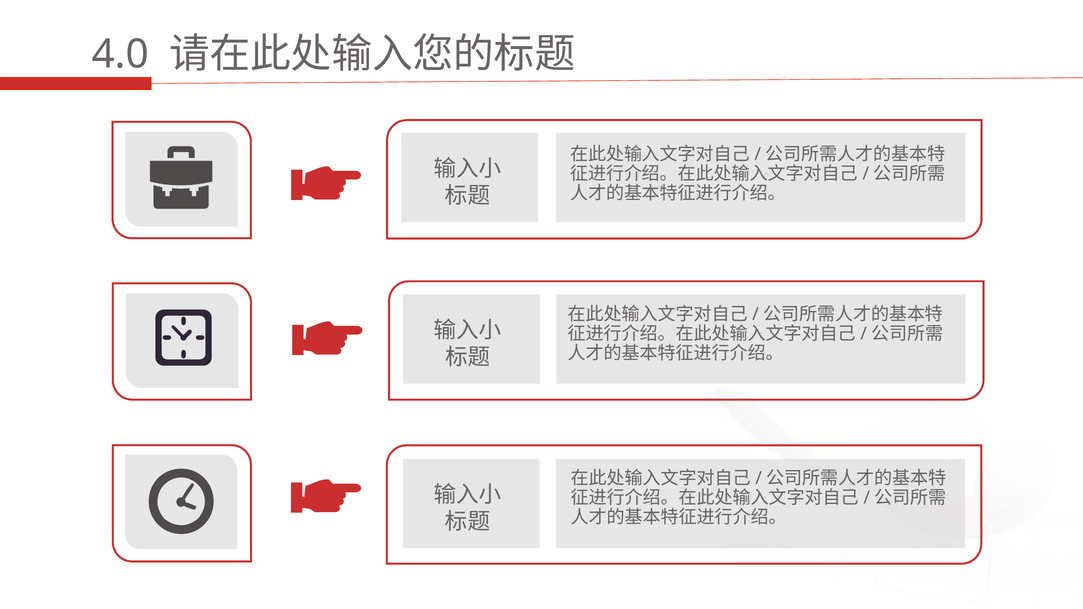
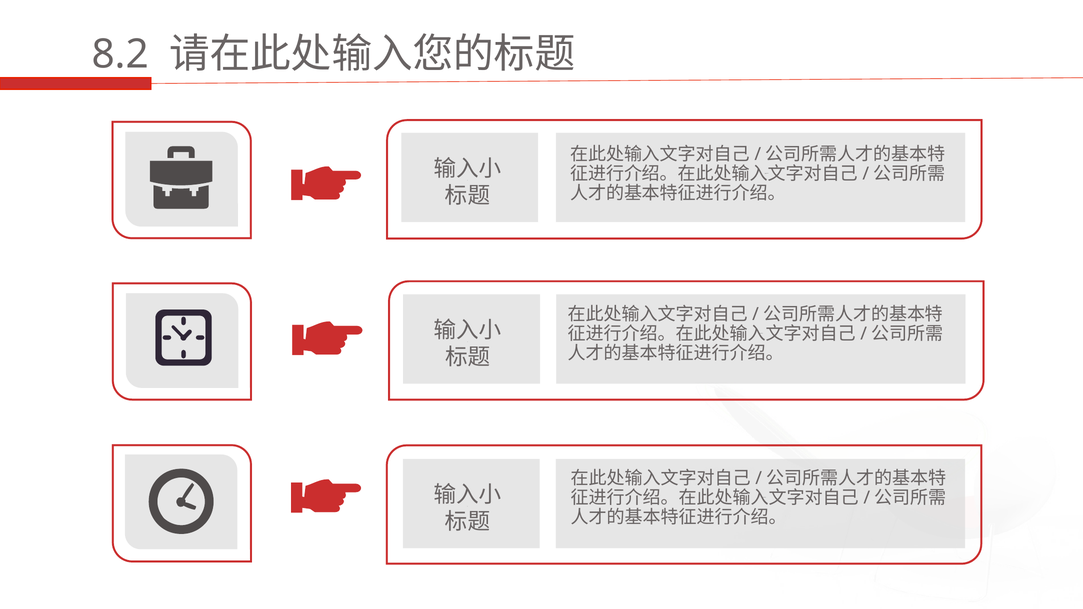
4.0: 4.0 -> 8.2 (120, 54)
